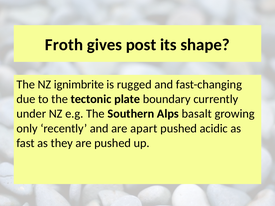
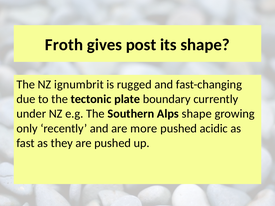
ignimbrite: ignimbrite -> ignumbrit (79, 85)
Alps basalt: basalt -> shape (197, 114)
apart: apart -> more (144, 129)
